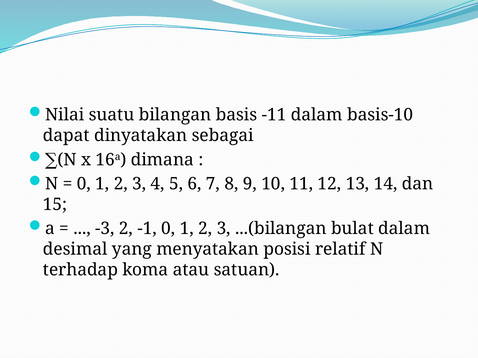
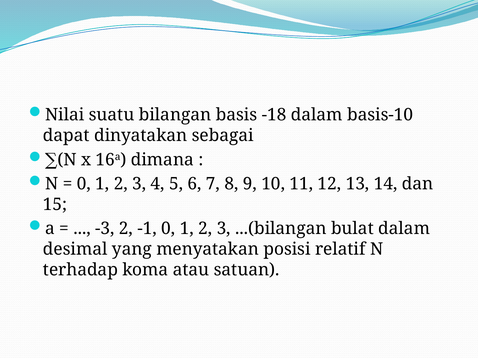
-11: -11 -> -18 (274, 115)
